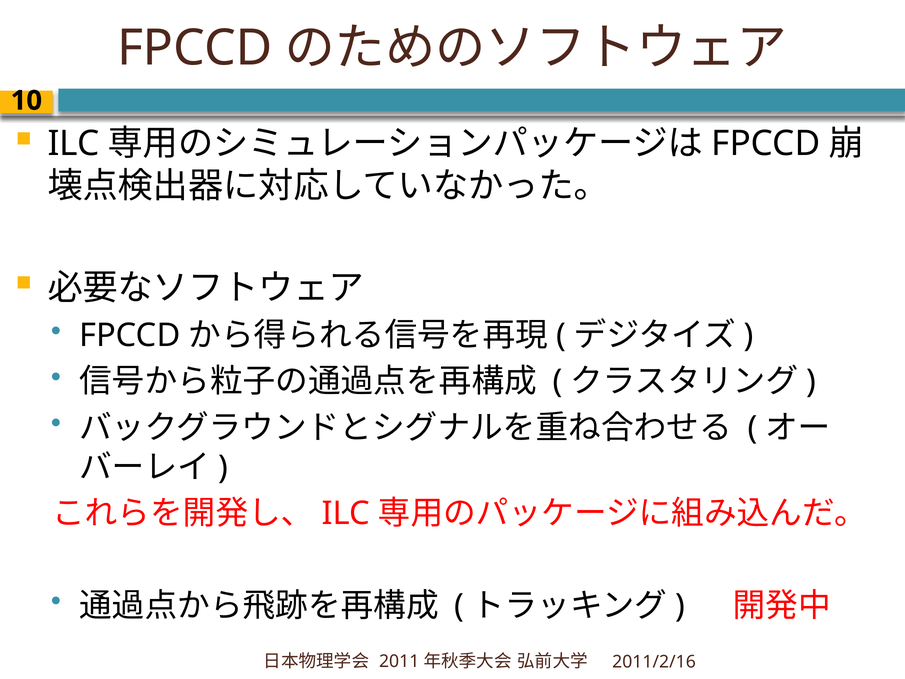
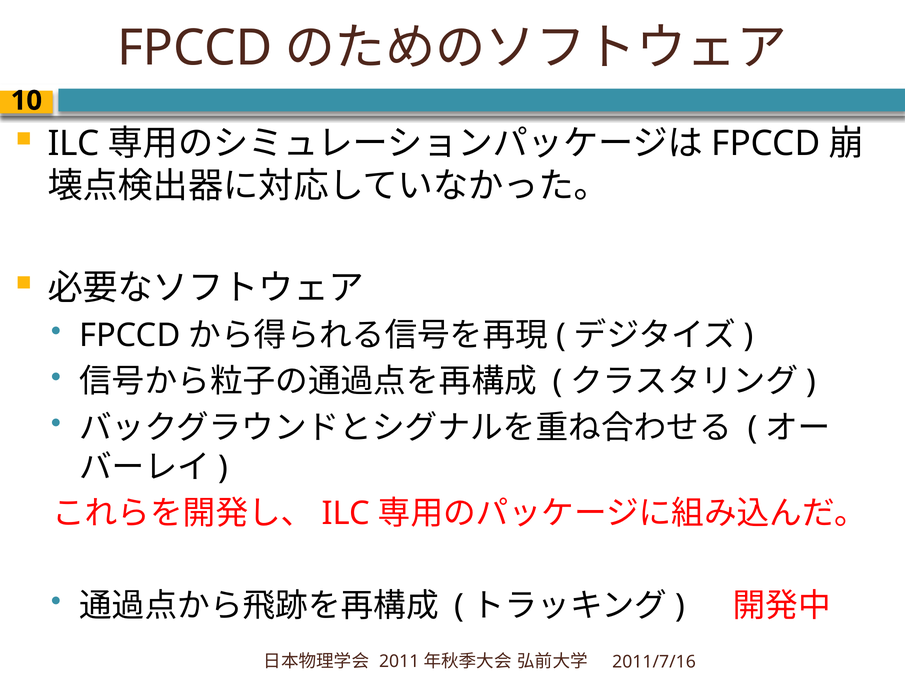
2011/2/16: 2011/2/16 -> 2011/7/16 (654, 661)
